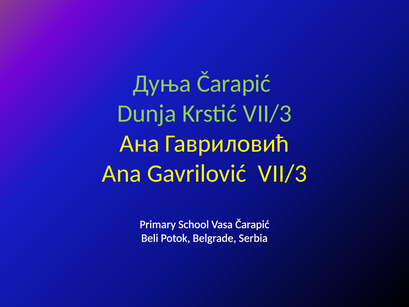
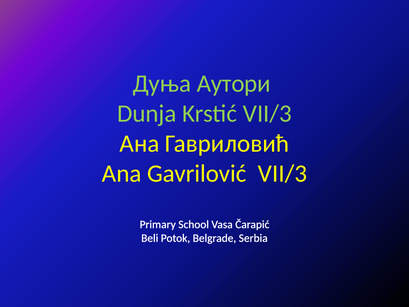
Дуња Čarapić: Čarapić -> Аутори (234, 83)
